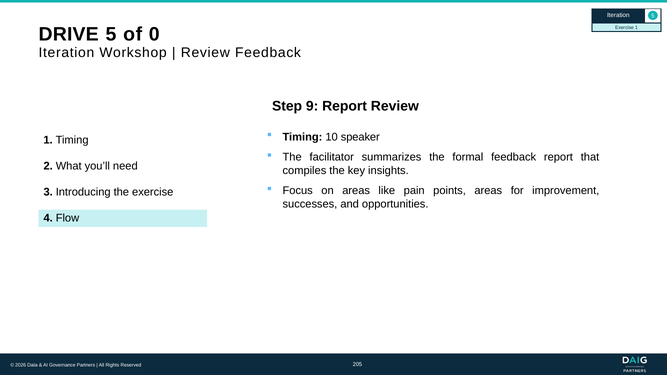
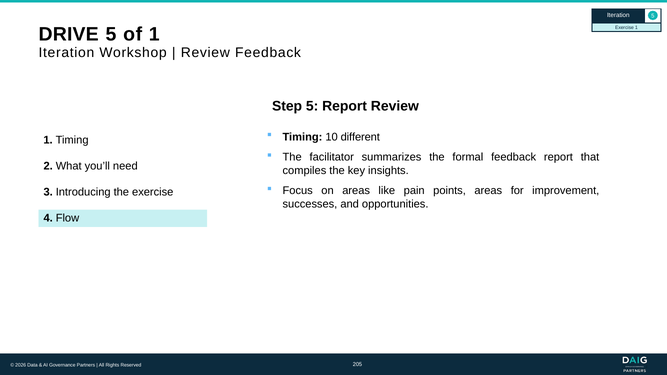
of 0: 0 -> 1 (154, 35)
Step 9: 9 -> 5 (312, 106)
speaker: speaker -> different (360, 137)
